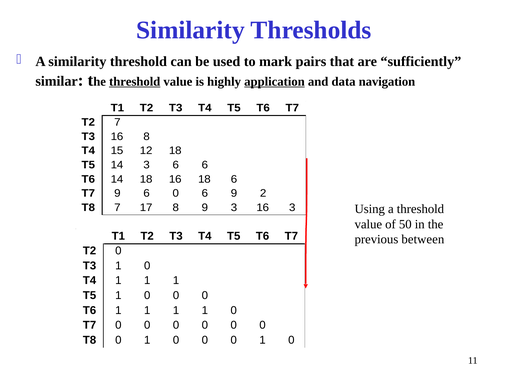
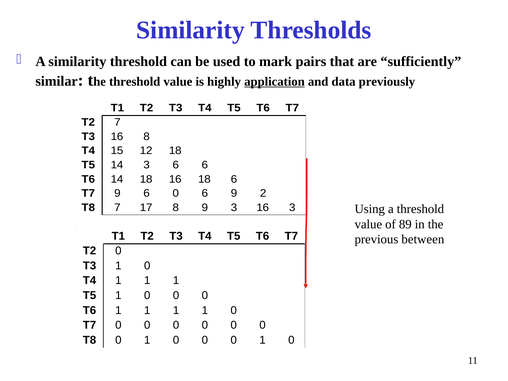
threshold underline: present -> none (135, 82)
navigation: navigation -> previously (387, 82)
50: 50 -> 89 (405, 224)
